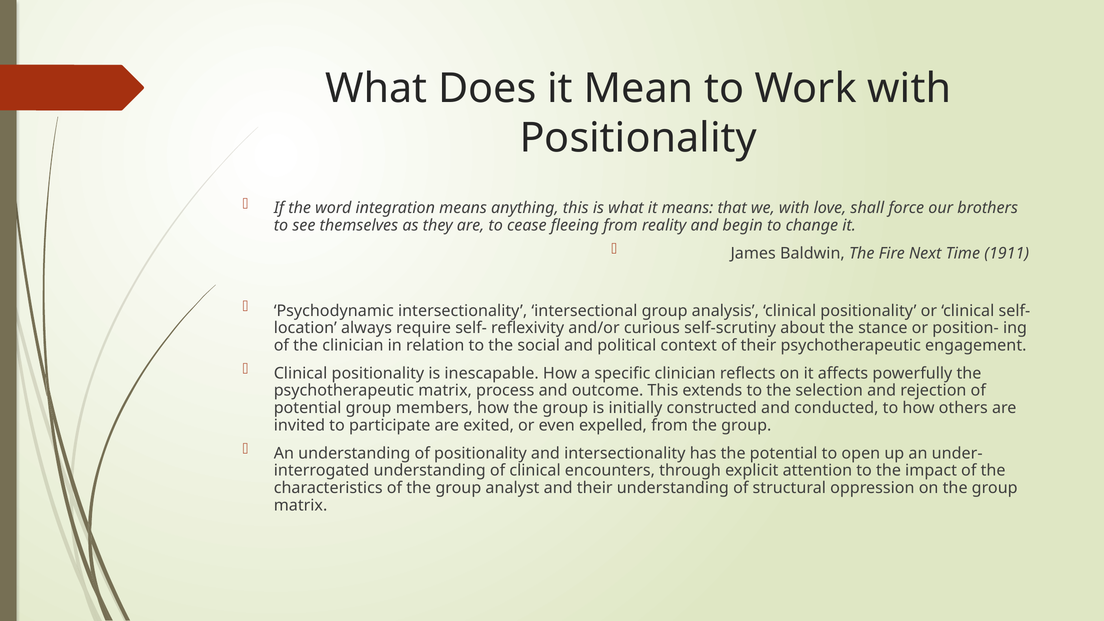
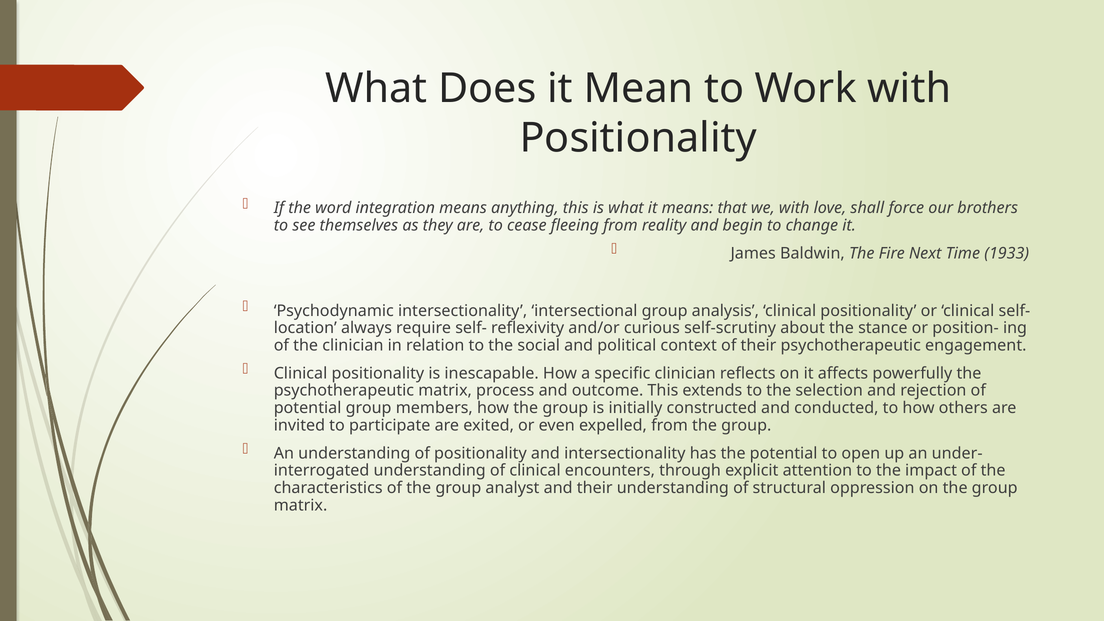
1911: 1911 -> 1933 (1007, 253)
